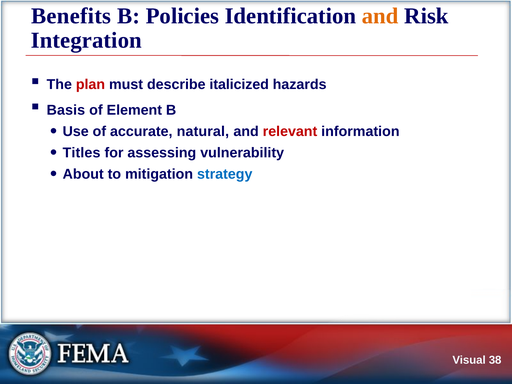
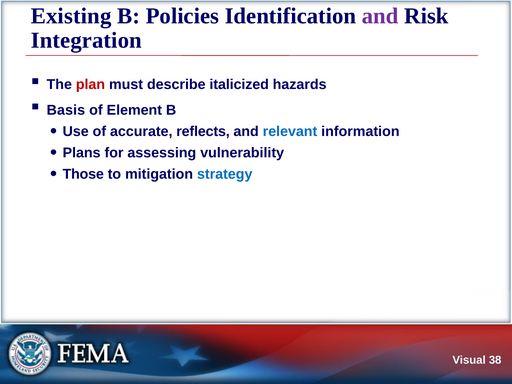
Benefits: Benefits -> Existing (71, 16)
and colour: orange -> purple (380, 16)
natural: natural -> reflects (203, 132)
relevant colour: red -> blue (290, 132)
Titles: Titles -> Plans (82, 153)
About: About -> Those (83, 174)
